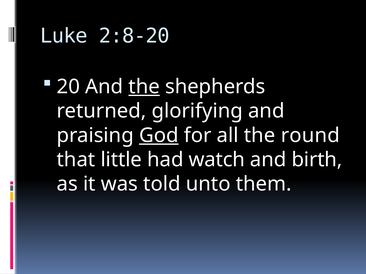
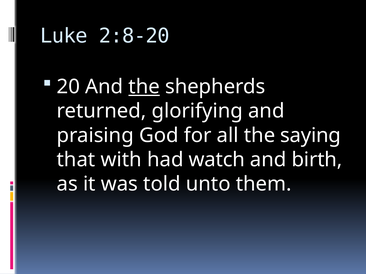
God underline: present -> none (159, 136)
round: round -> saying (311, 136)
little: little -> with (121, 160)
